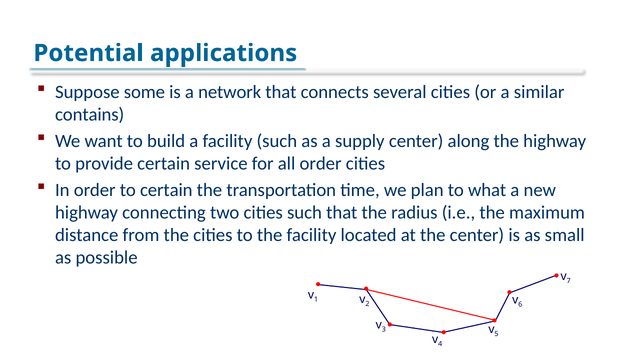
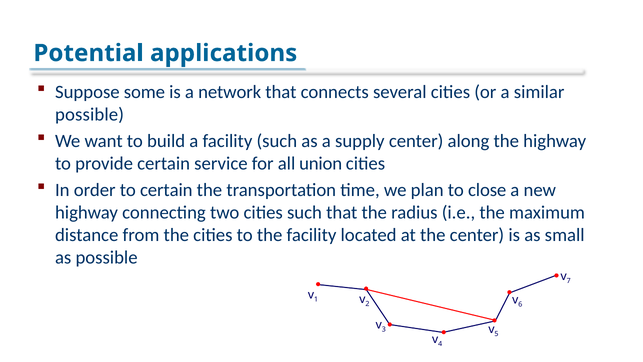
contains: contains -> possible (90, 115)
all order: order -> union (321, 163)
what: what -> close (487, 190)
